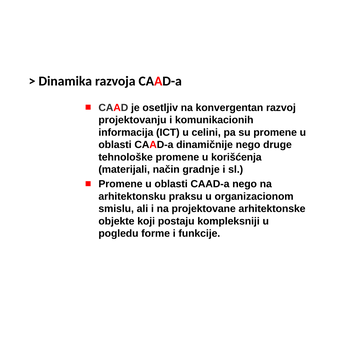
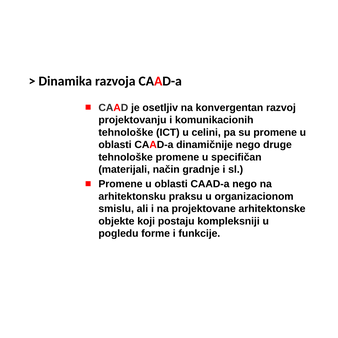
informacija: informacija -> tehnološke (126, 132)
korišćenja: korišćenja -> specifičan (236, 157)
